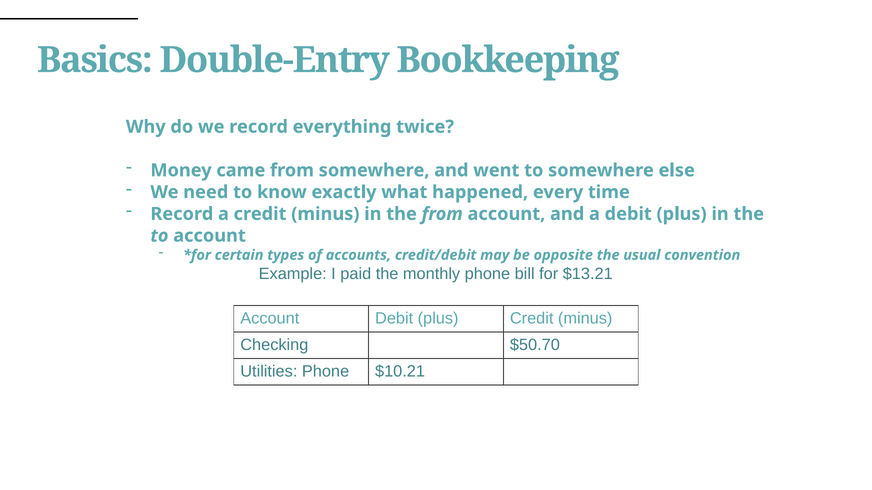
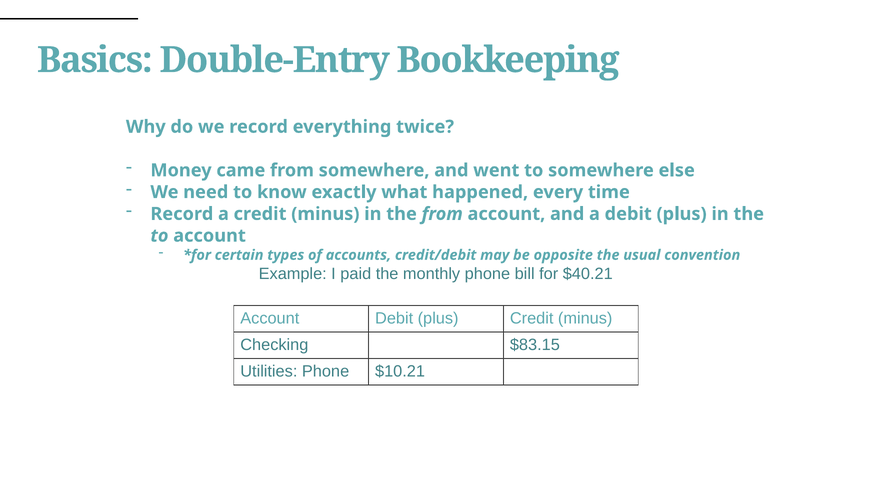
$13.21: $13.21 -> $40.21 (588, 274)
$50.70: $50.70 -> $83.15 (535, 345)
